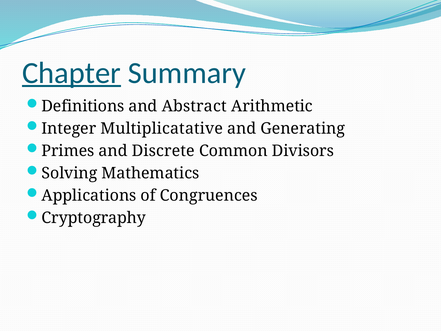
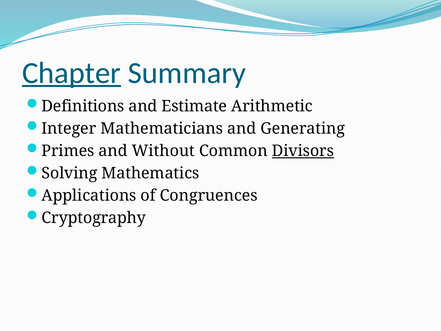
Abstract: Abstract -> Estimate (194, 106)
Multiplicatative: Multiplicatative -> Mathematicians (162, 129)
Discrete: Discrete -> Without (163, 151)
Divisors underline: none -> present (303, 151)
